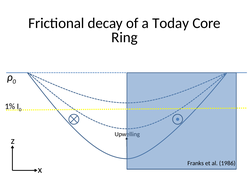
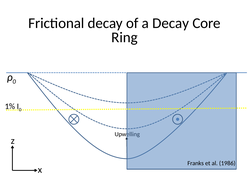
a Today: Today -> Decay (171, 23)
